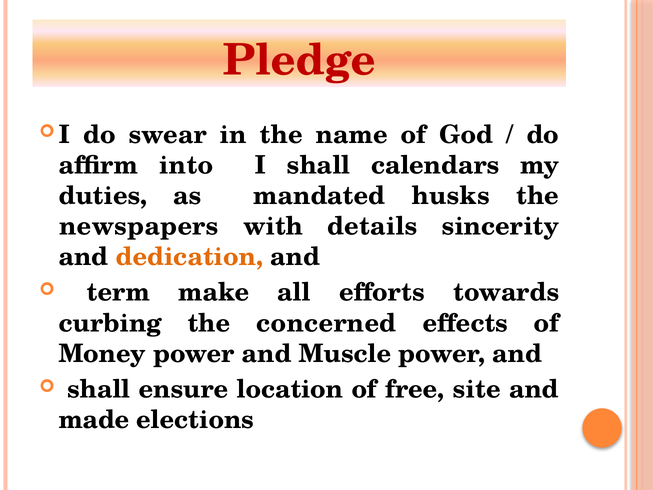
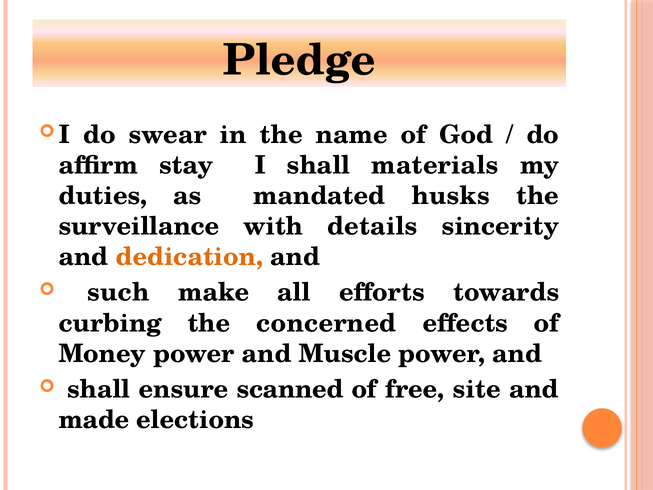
Pledge colour: red -> black (299, 60)
into: into -> stay (186, 165)
calendars: calendars -> materials (435, 165)
newspapers: newspapers -> surveillance (139, 226)
term: term -> such (118, 292)
location: location -> scanned (290, 389)
